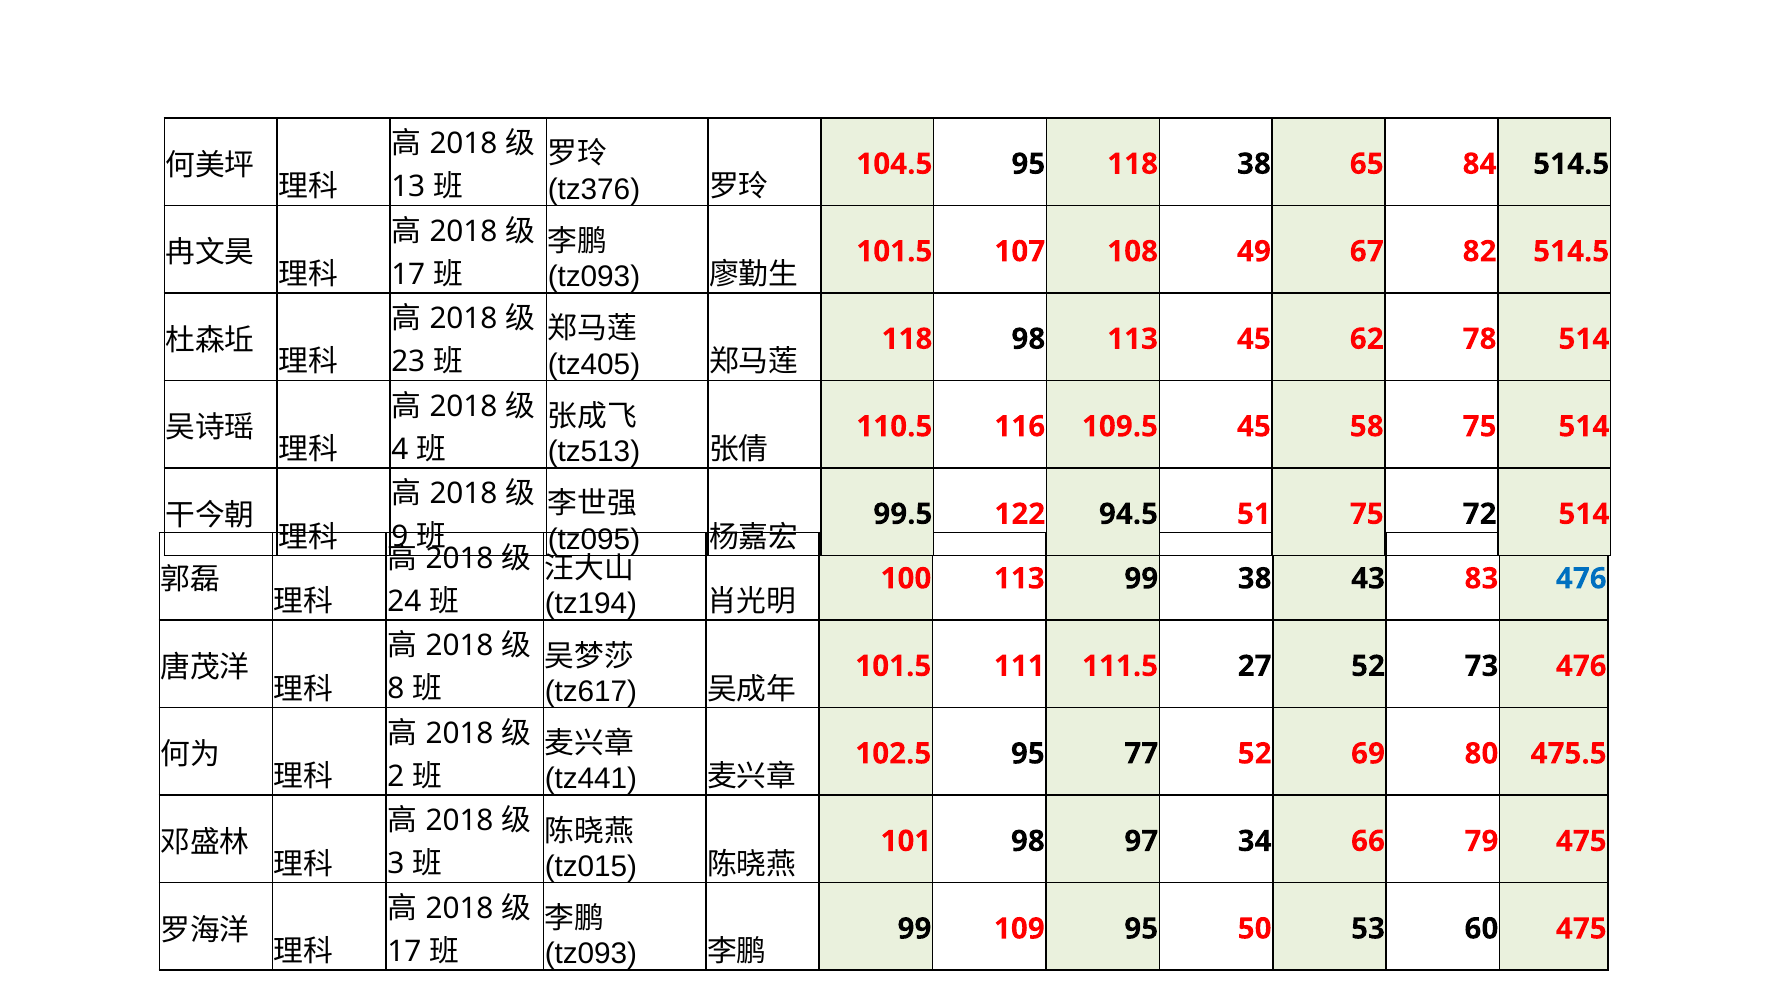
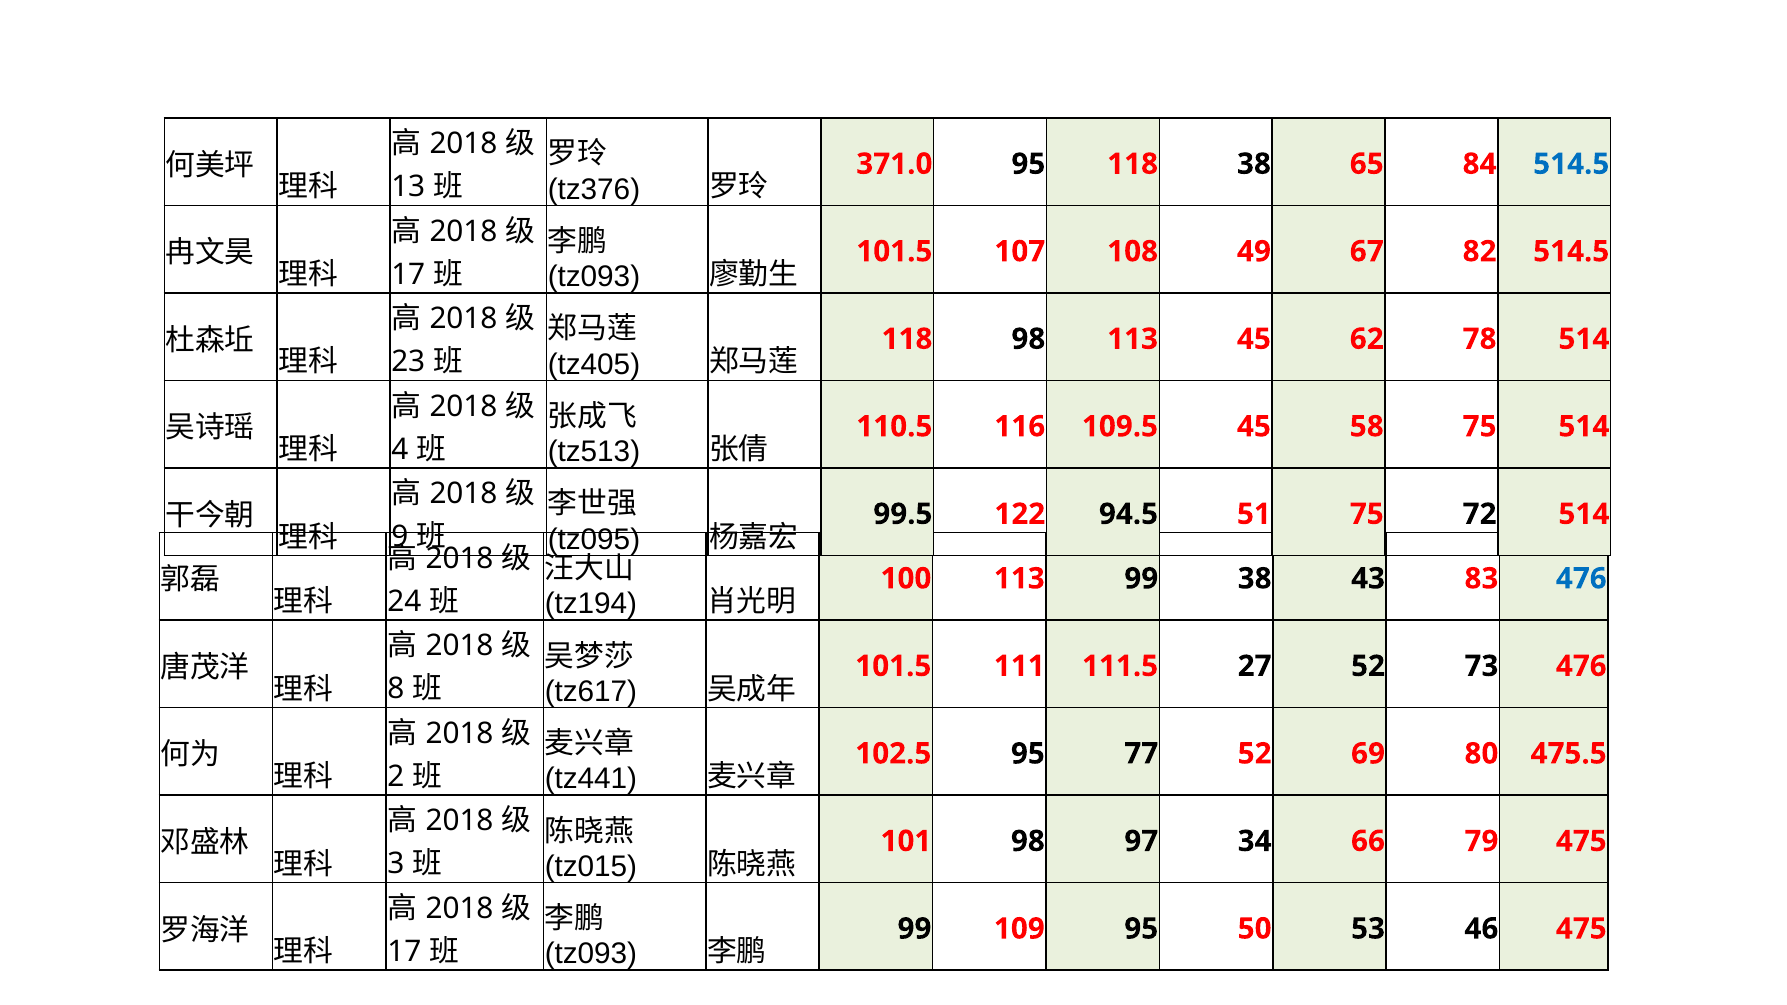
104.5: 104.5 -> 371.0 (894, 164)
514.5 colour: black -> blue (1571, 164)
60: 60 -> 46 (1481, 929)
